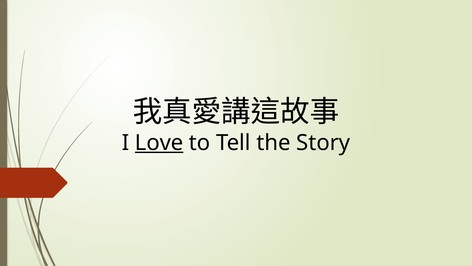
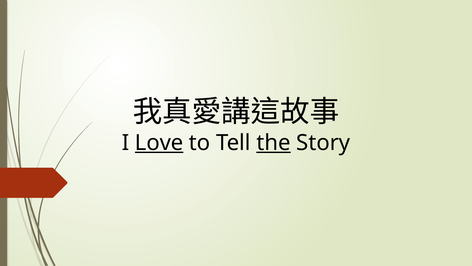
the underline: none -> present (273, 142)
